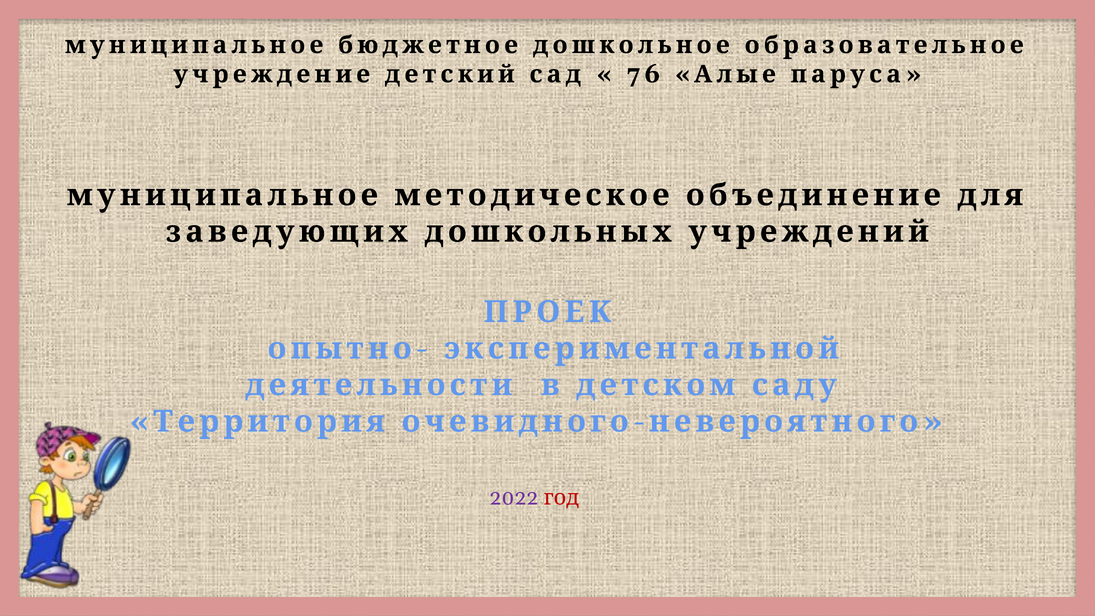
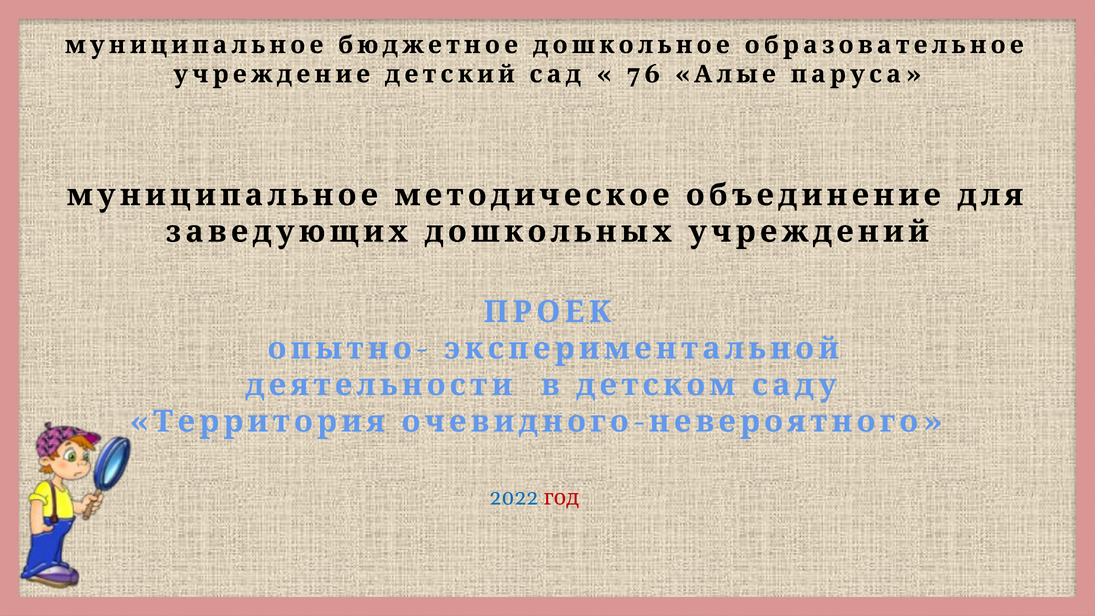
2022 colour: purple -> blue (514, 498)
